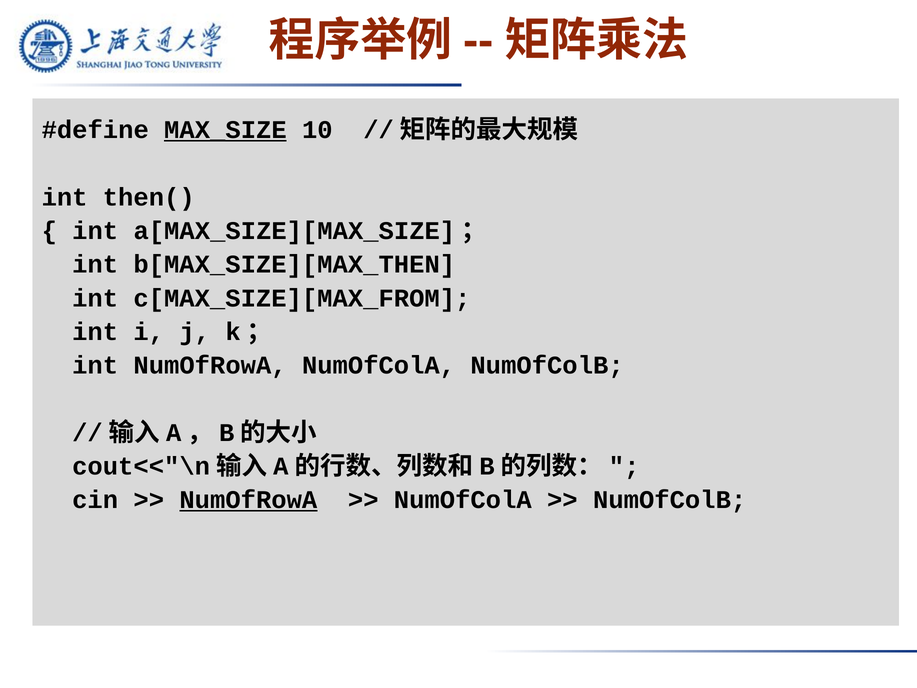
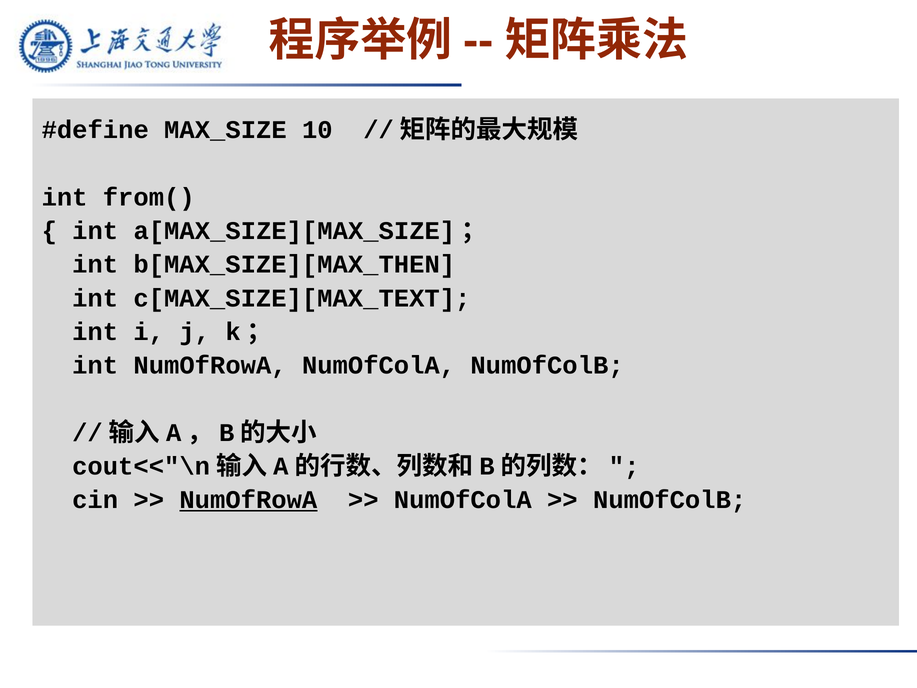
MAX_SIZE underline: present -> none (225, 130)
then(: then( -> from( (149, 197)
c[MAX_SIZE][MAX_FROM: c[MAX_SIZE][MAX_FROM -> c[MAX_SIZE][MAX_TEXT (302, 298)
